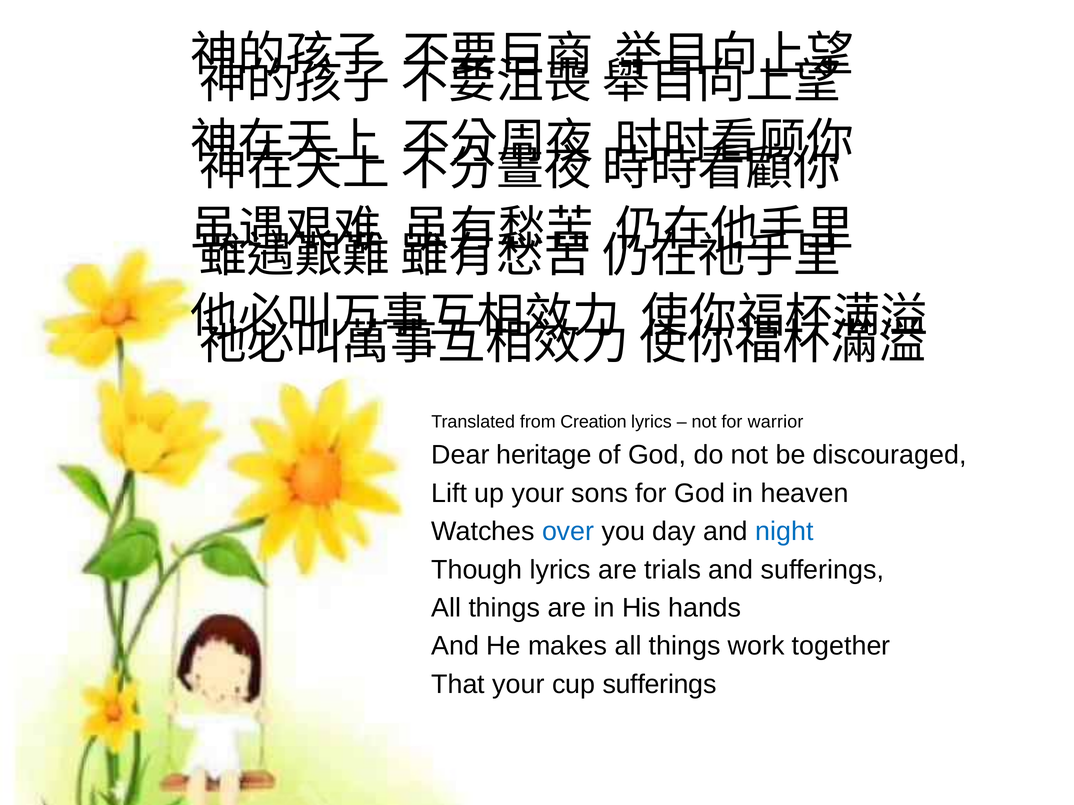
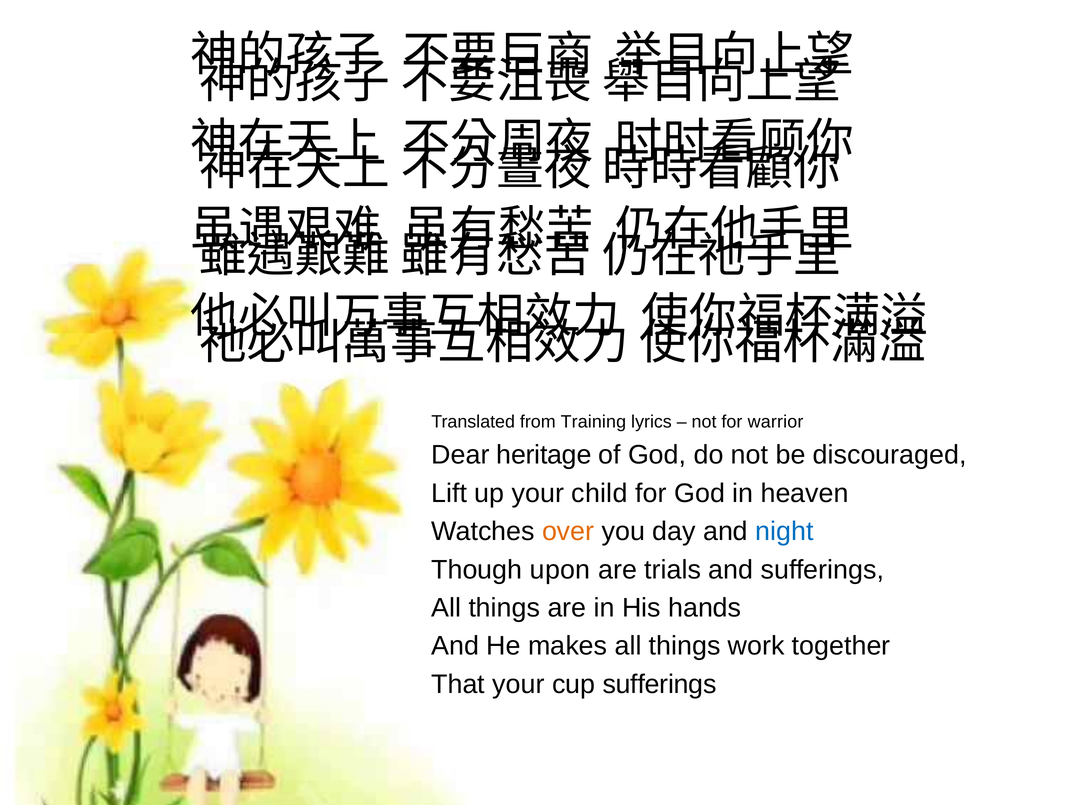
Creation: Creation -> Training (593, 422)
sons: sons -> child (600, 494)
over colour: blue -> orange (568, 532)
Though lyrics: lyrics -> upon (560, 570)
